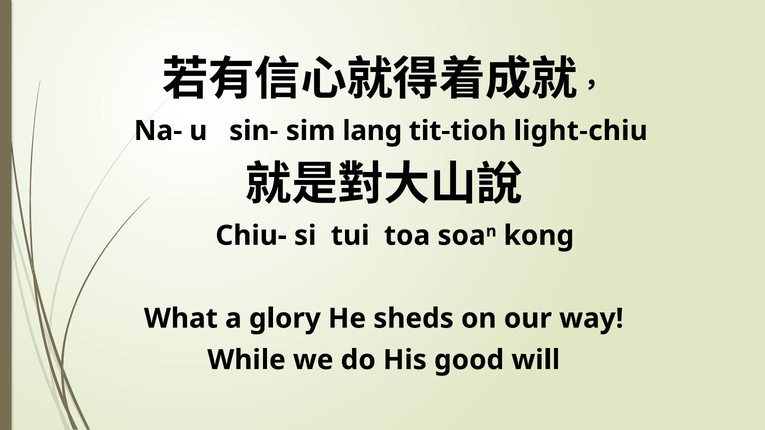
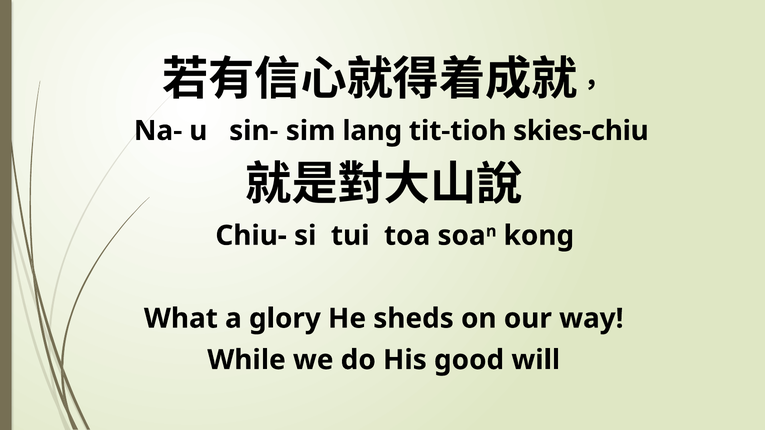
light-chiu: light-chiu -> skies-chiu (581, 131)
